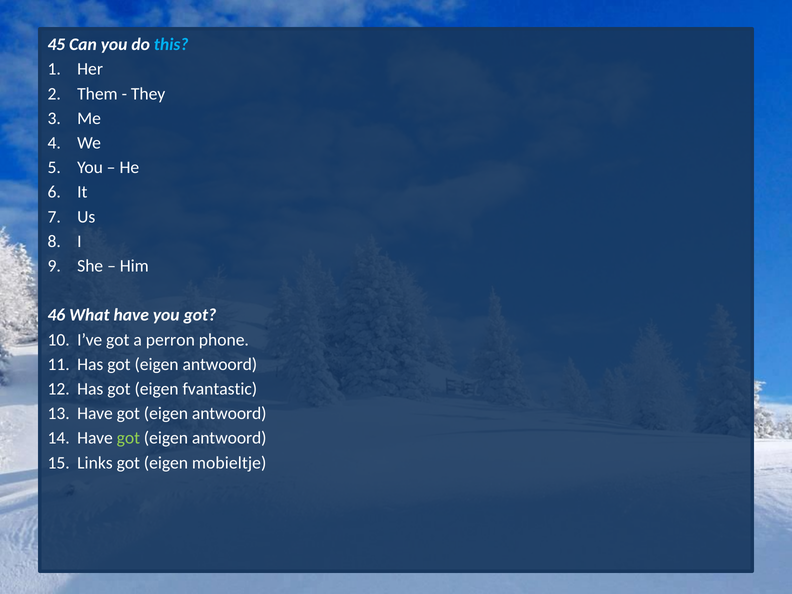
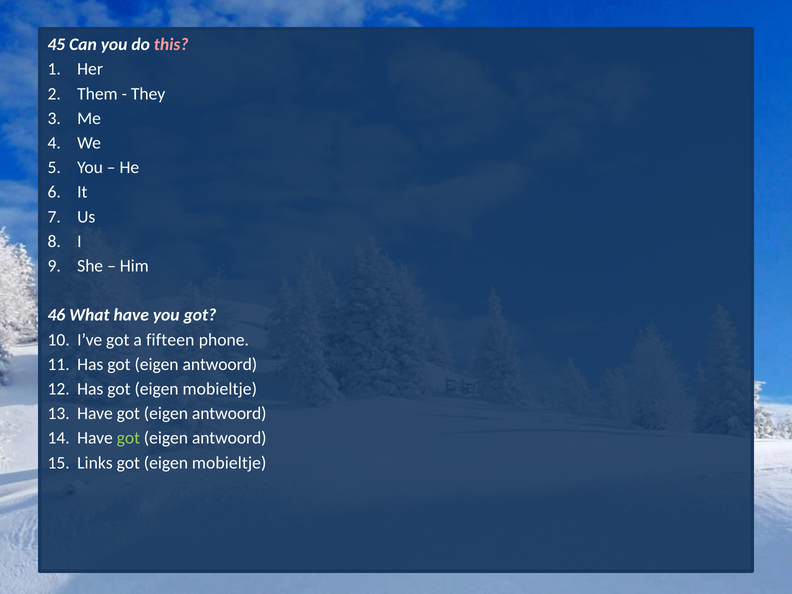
this colour: light blue -> pink (171, 45)
perron: perron -> fifteen (170, 340)
Has got eigen fvantastic: fvantastic -> mobieltje (220, 389)
